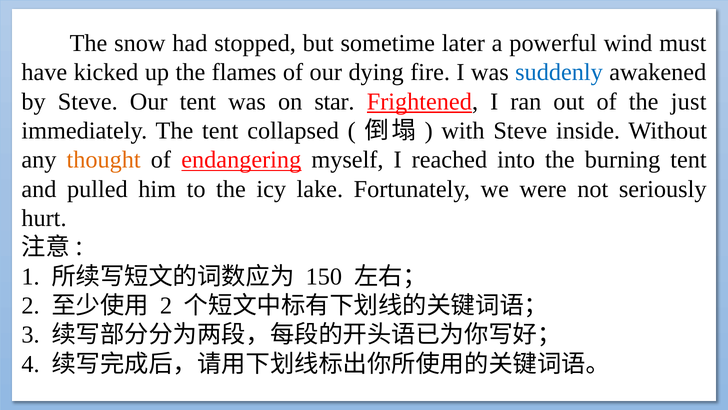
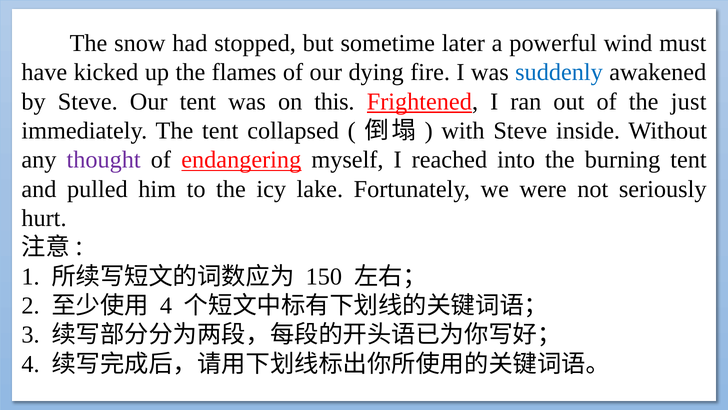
star: star -> this (334, 101)
thought colour: orange -> purple (104, 160)
2: 2 -> 4 (166, 305)
